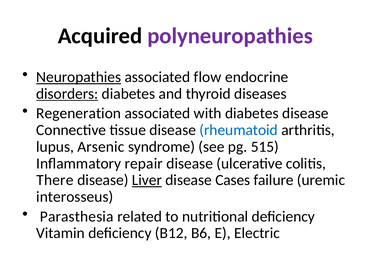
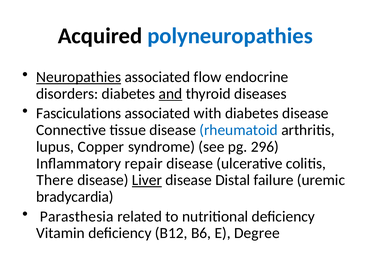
polyneuropathies colour: purple -> blue (230, 36)
disorders underline: present -> none (67, 94)
and underline: none -> present (170, 94)
Regeneration: Regeneration -> Fasciculations (79, 113)
Arsenic: Arsenic -> Copper (101, 147)
515: 515 -> 296 (265, 147)
Cases: Cases -> Distal (233, 180)
interosseus: interosseus -> bradycardia (75, 197)
Electric: Electric -> Degree (257, 233)
